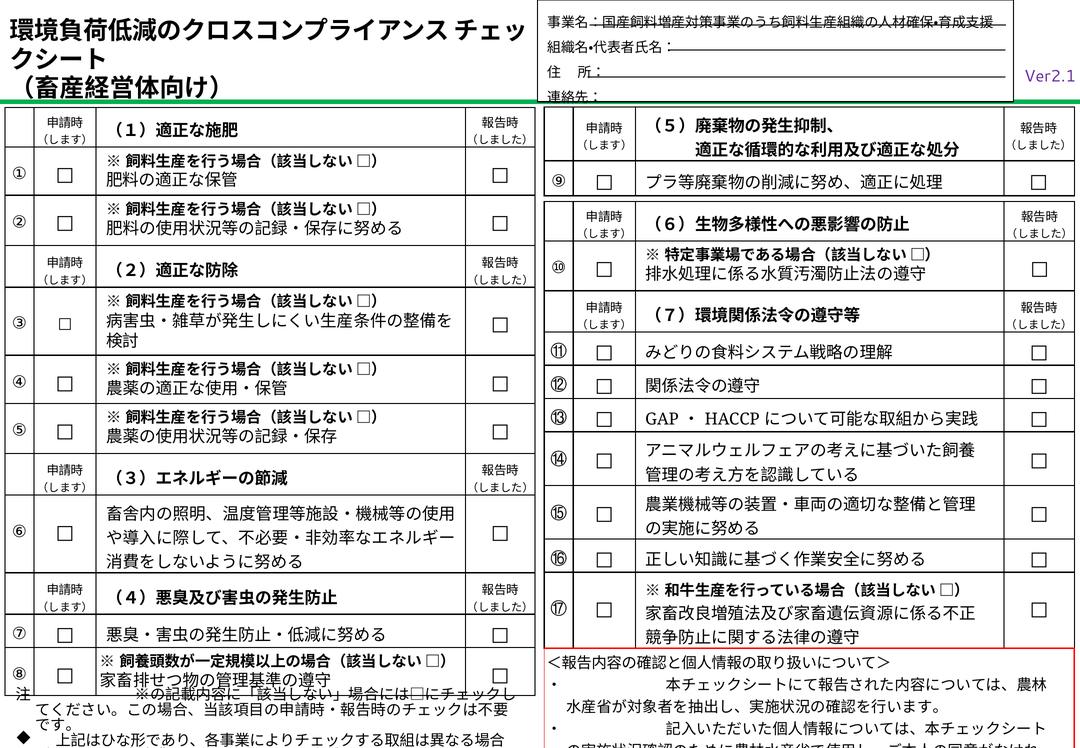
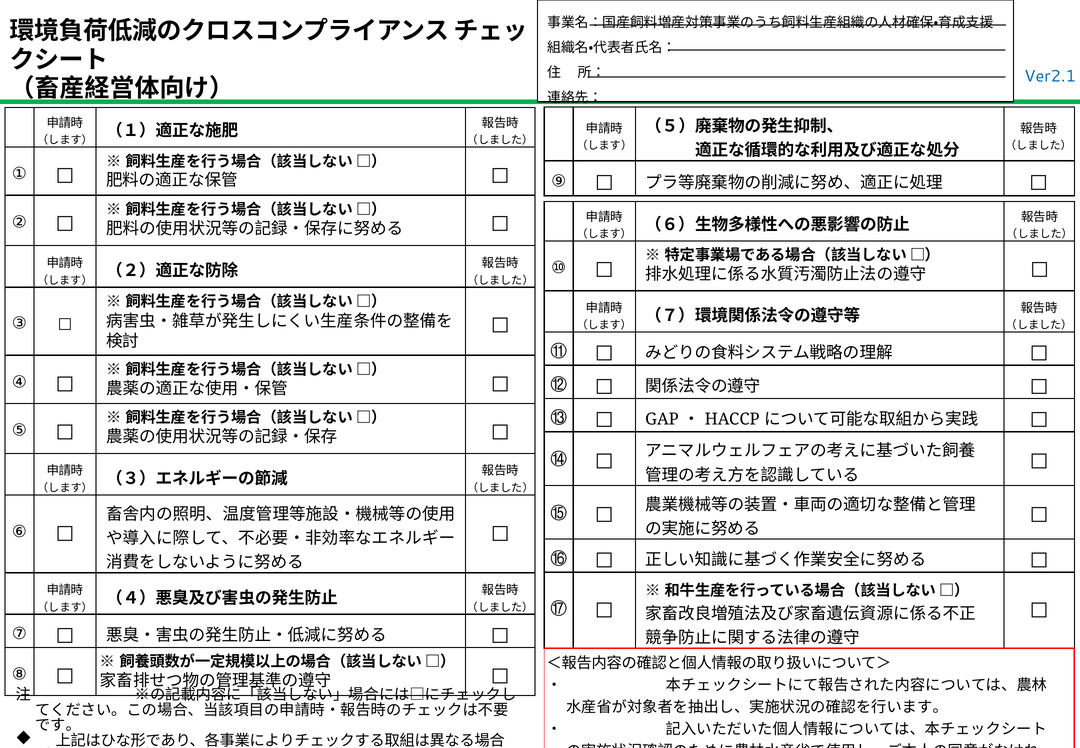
Ver2.1 colour: purple -> blue (1050, 76)
